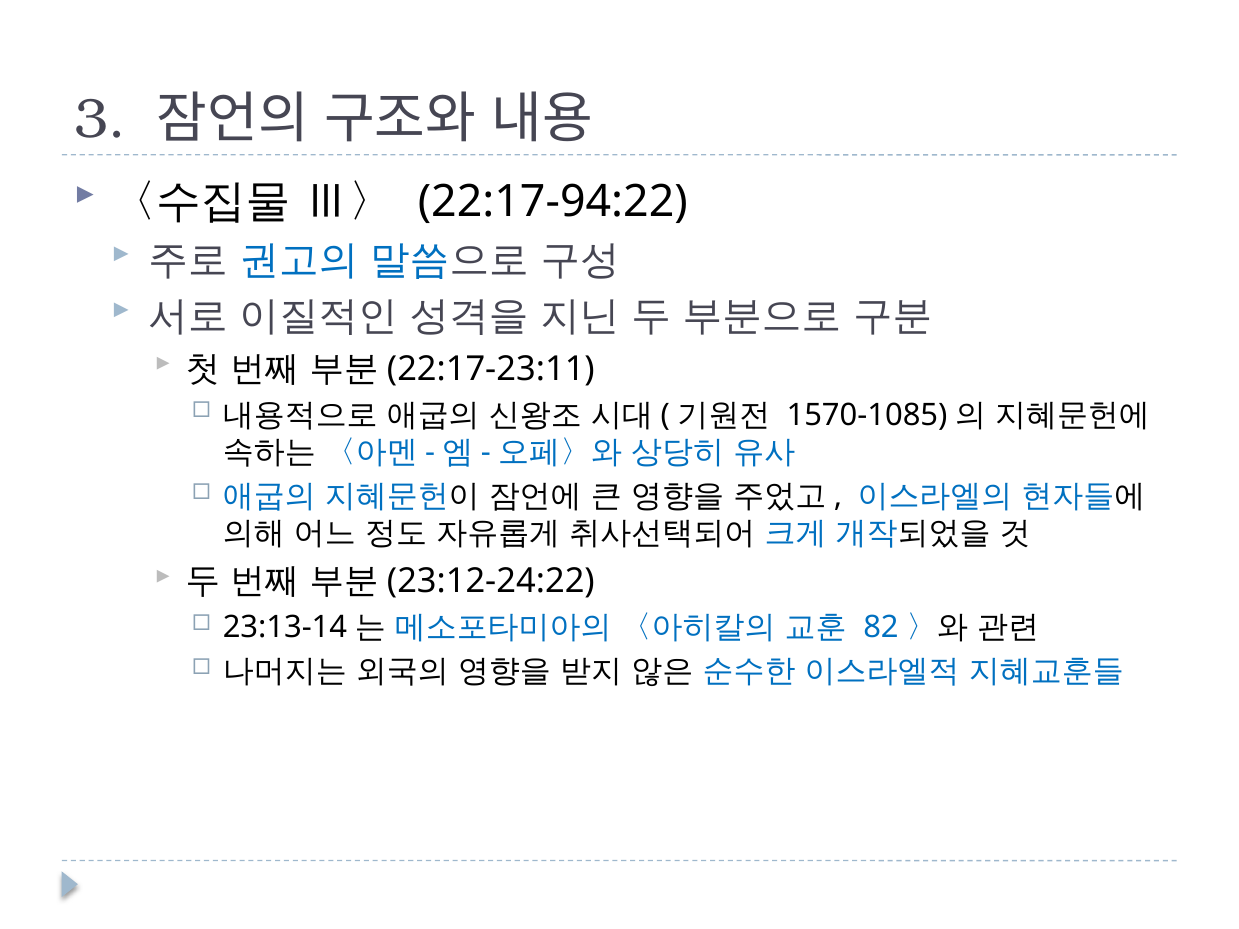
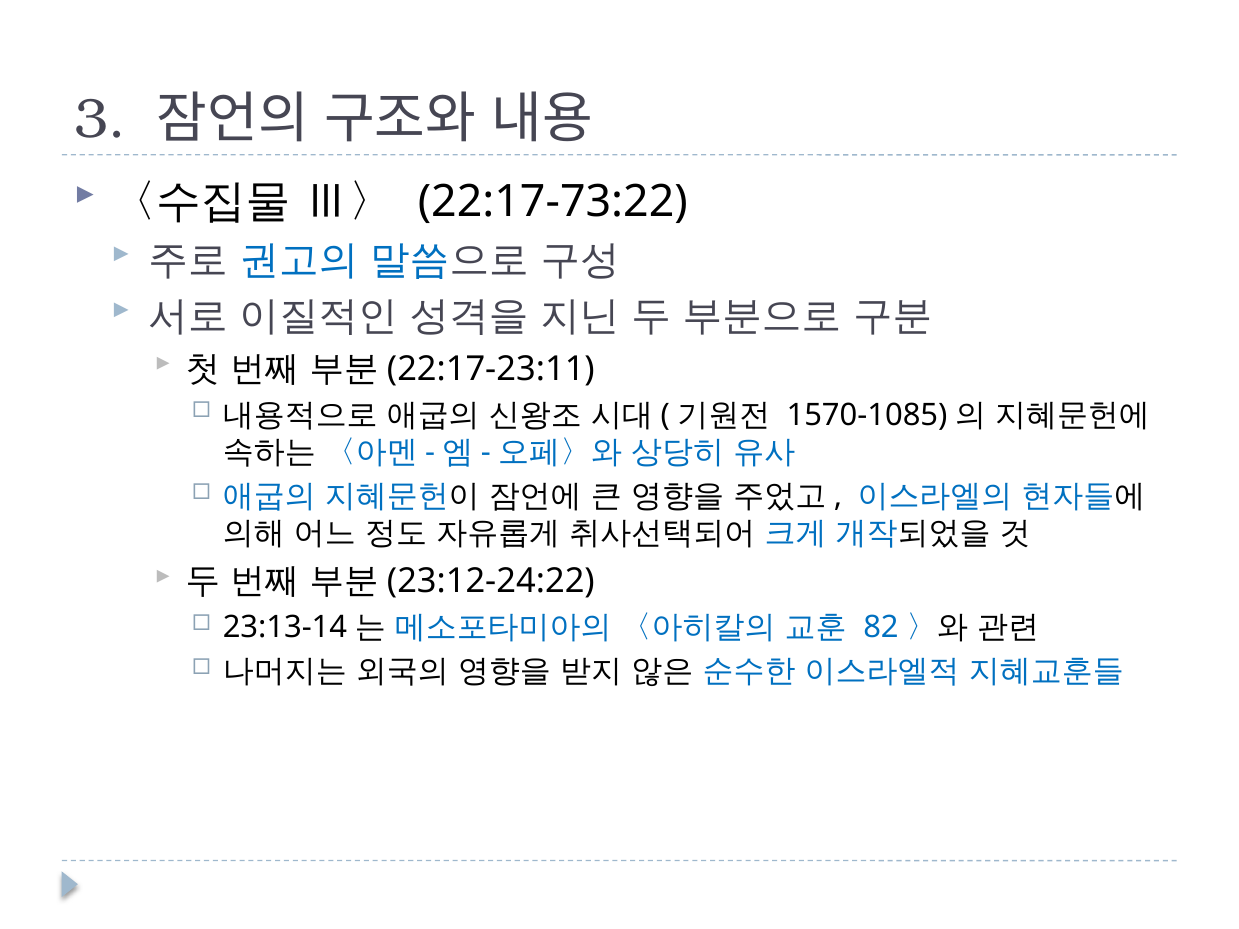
22:17-94:22: 22:17-94:22 -> 22:17-73:22 (553, 201)
